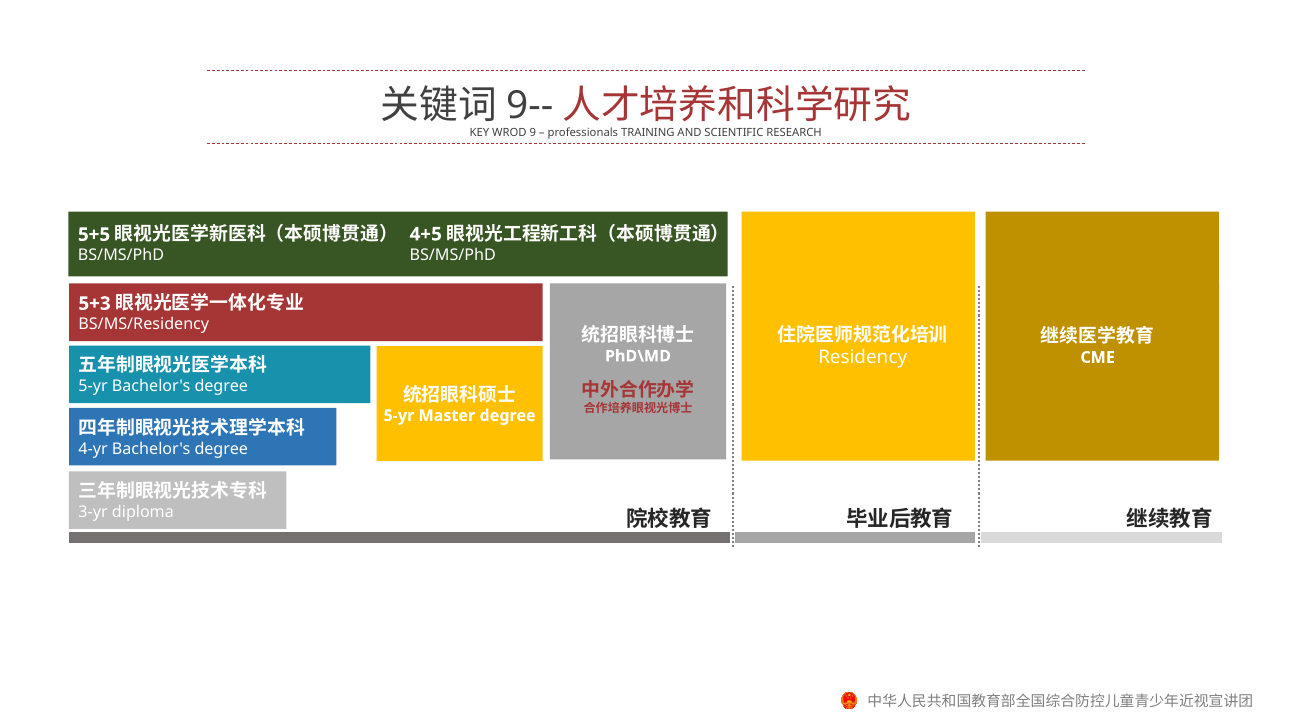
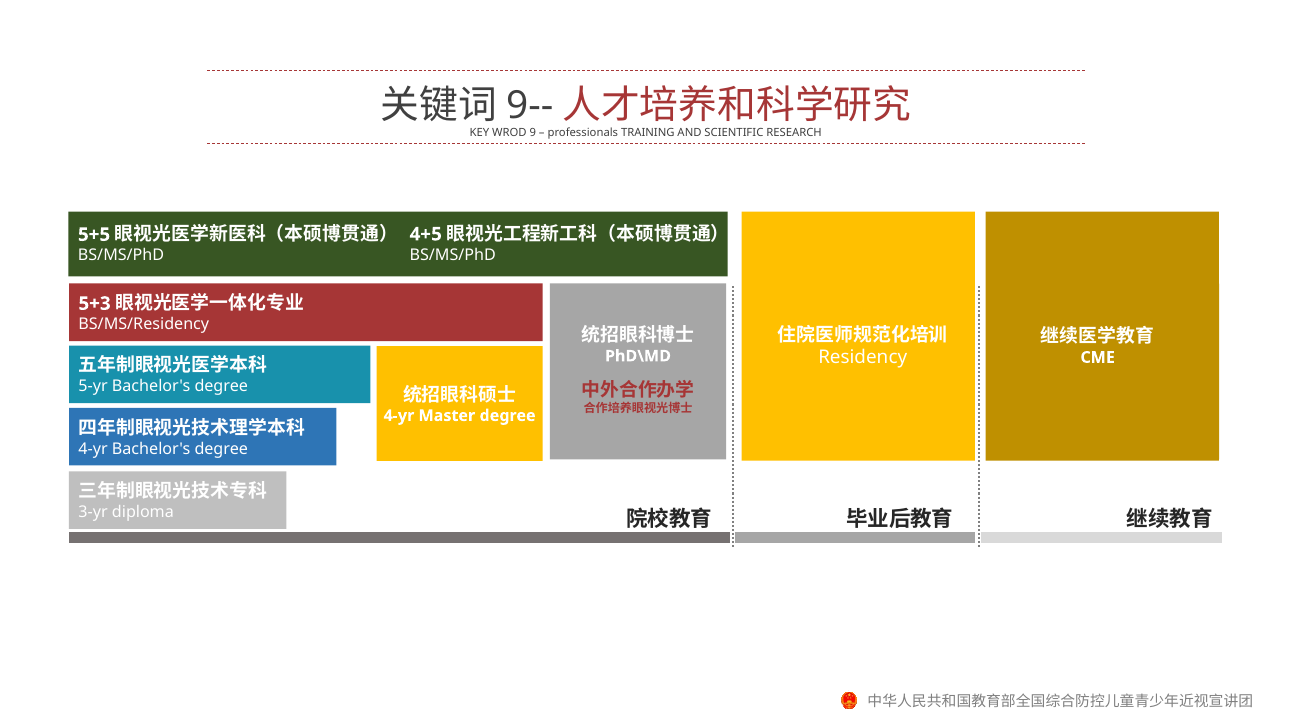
5-yr: 5-yr -> 4-yr (399, 415)
